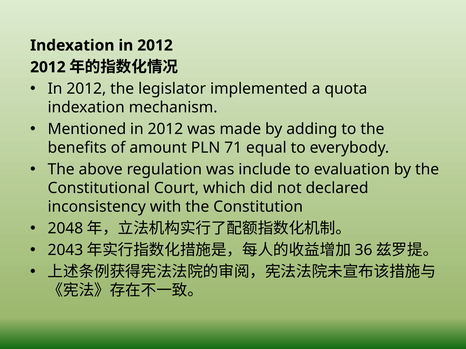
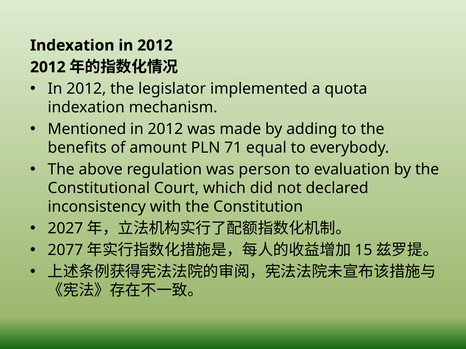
include: include -> person (265, 170)
2048: 2048 -> 2027 (65, 229)
2043: 2043 -> 2077 (65, 251)
36: 36 -> 15 (364, 251)
